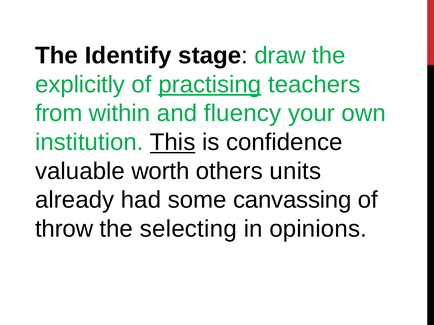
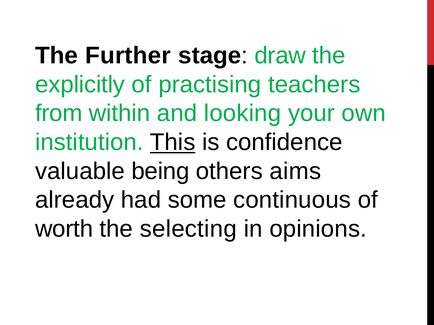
Identify: Identify -> Further (128, 56)
practising underline: present -> none (210, 85)
fluency: fluency -> looking (243, 114)
worth: worth -> being (160, 171)
units: units -> aims (295, 171)
canvassing: canvassing -> continuous (292, 200)
throw: throw -> worth (64, 229)
